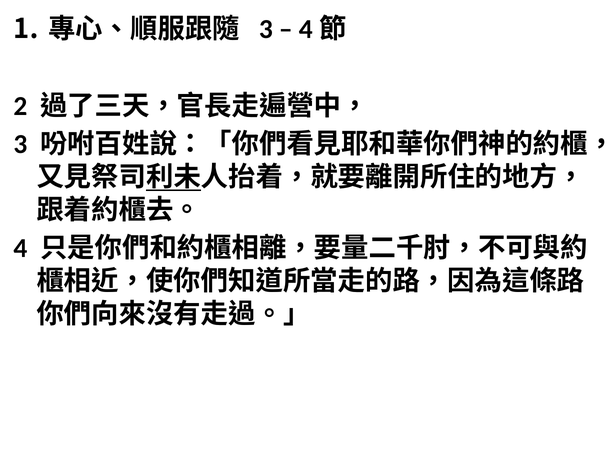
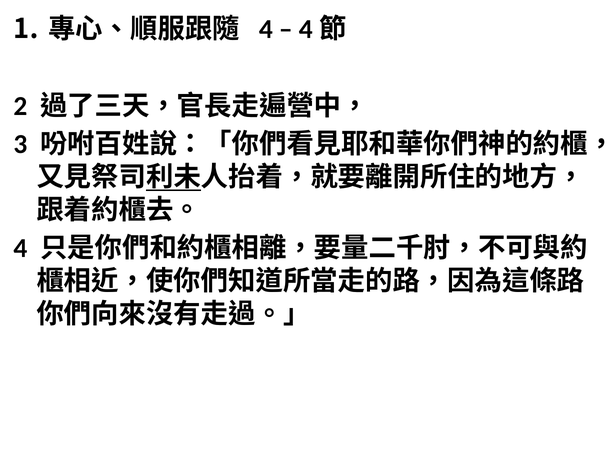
3: 3 -> 4 (266, 29)
